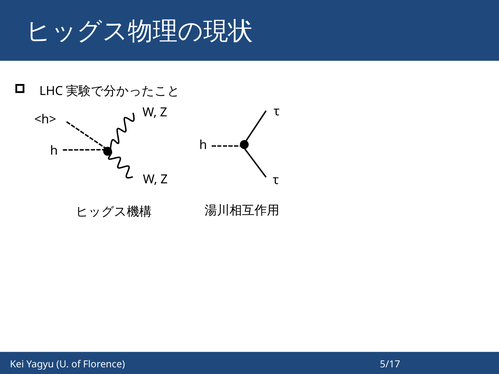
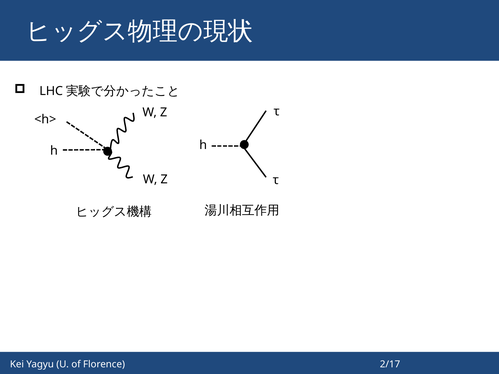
5/17: 5/17 -> 2/17 (390, 365)
